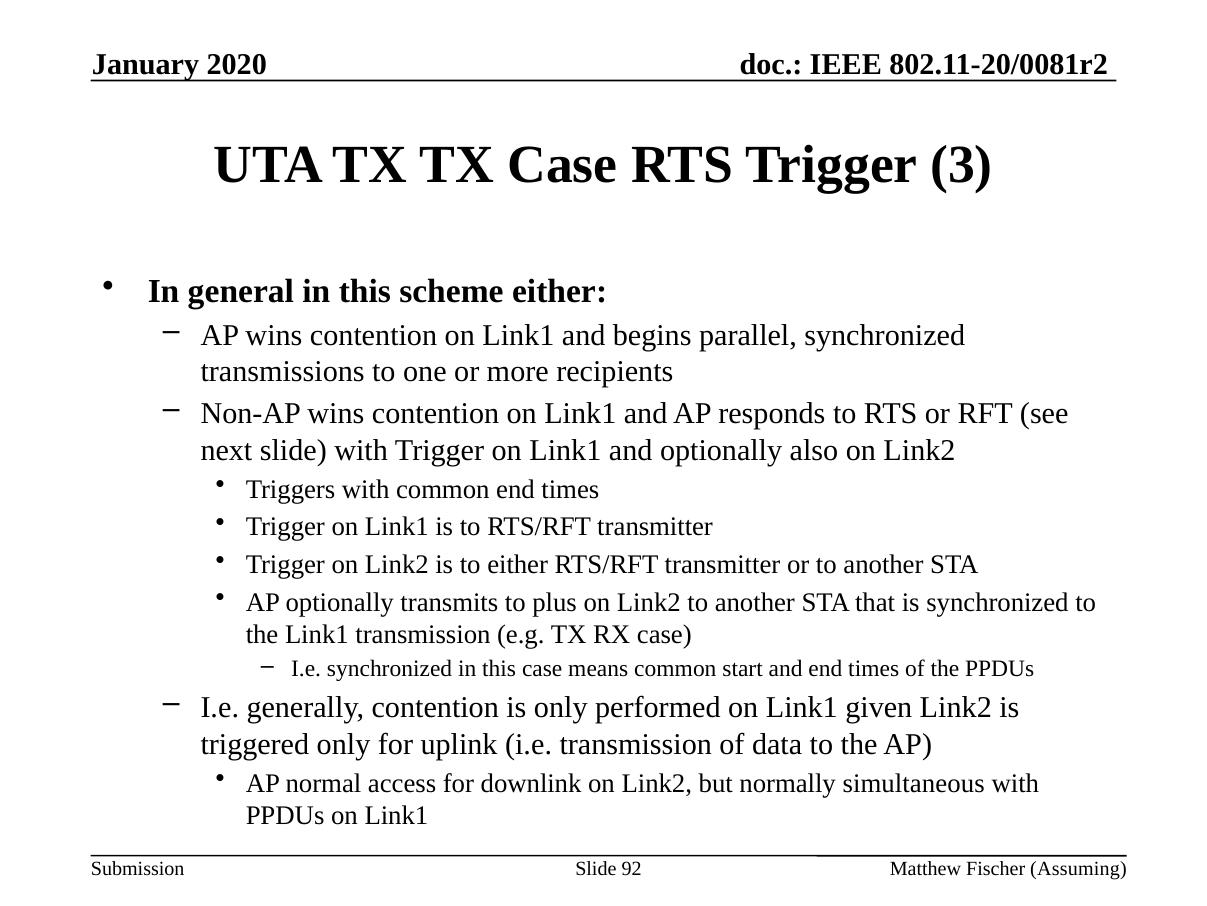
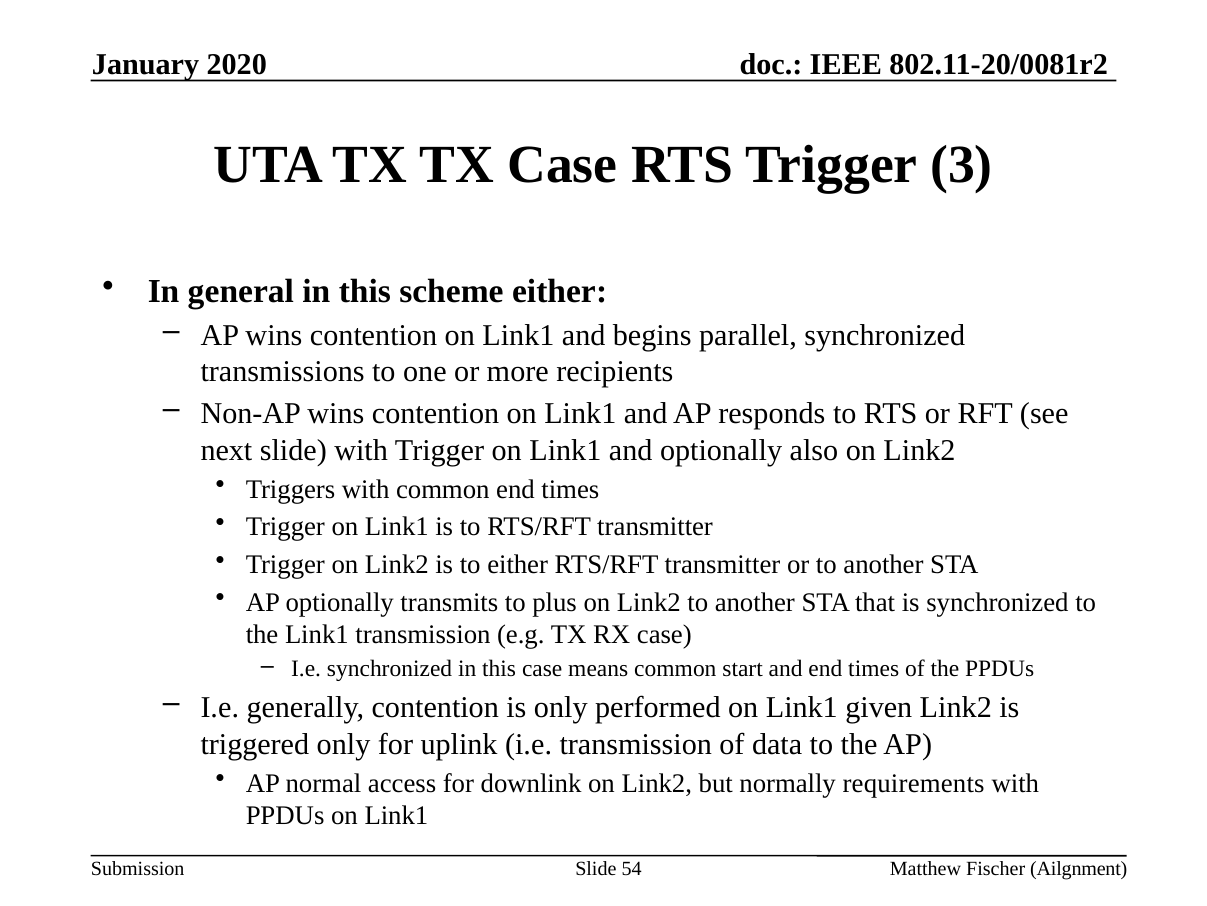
simultaneous: simultaneous -> requirements (914, 783)
92: 92 -> 54 (632, 868)
Assuming: Assuming -> Ailgnment (1079, 868)
